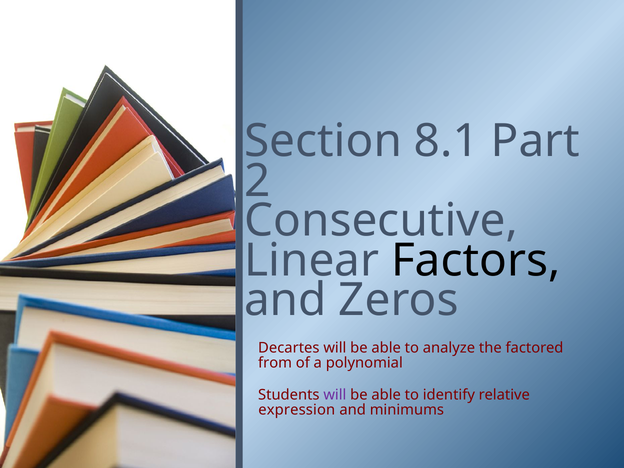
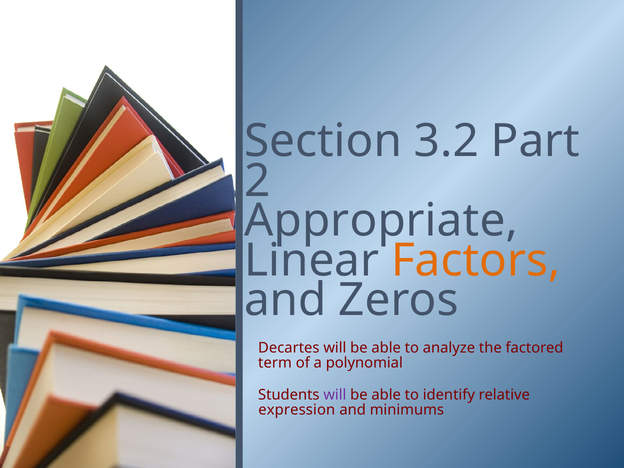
8.1: 8.1 -> 3.2 (446, 141)
Consecutive: Consecutive -> Appropriate (381, 221)
Factors colour: black -> orange (476, 260)
from: from -> term (275, 363)
